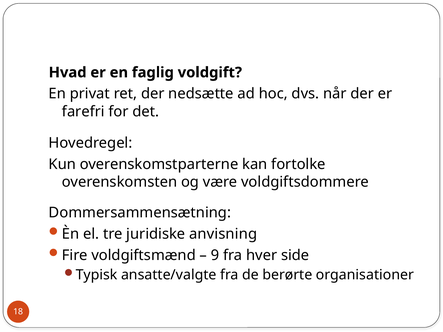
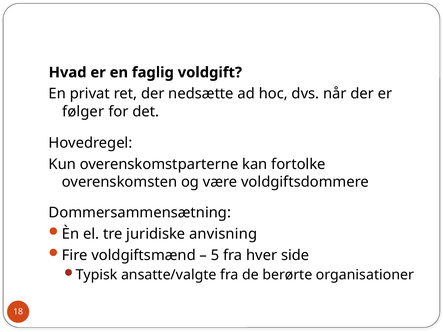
farefri: farefri -> følger (83, 112)
9: 9 -> 5 (215, 255)
